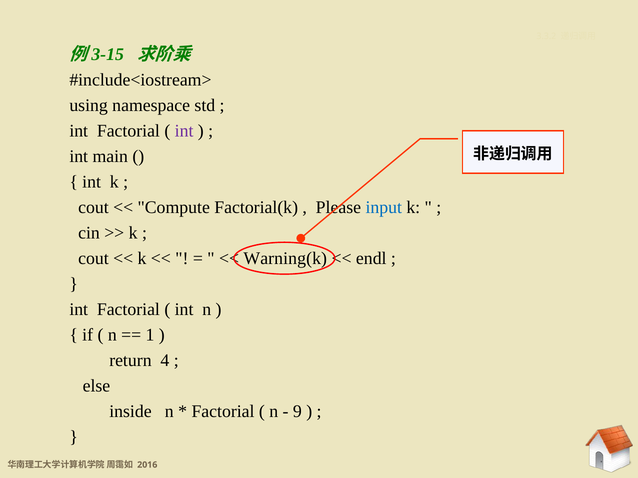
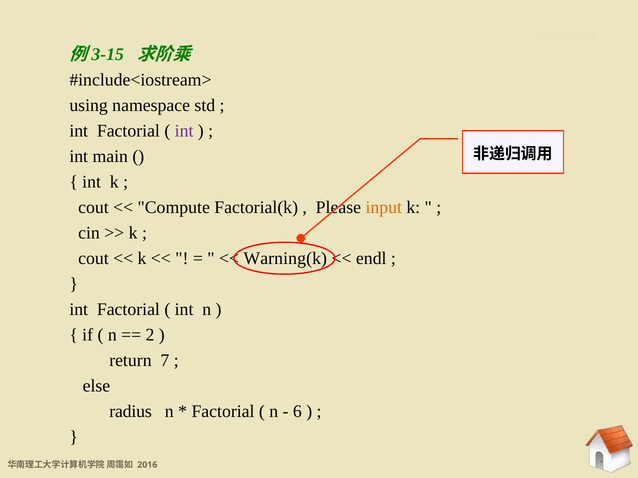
input colour: blue -> orange (384, 208)
1: 1 -> 2 (150, 335)
4: 4 -> 7 (165, 361)
inside: inside -> radius (131, 412)
9: 9 -> 6 (297, 412)
